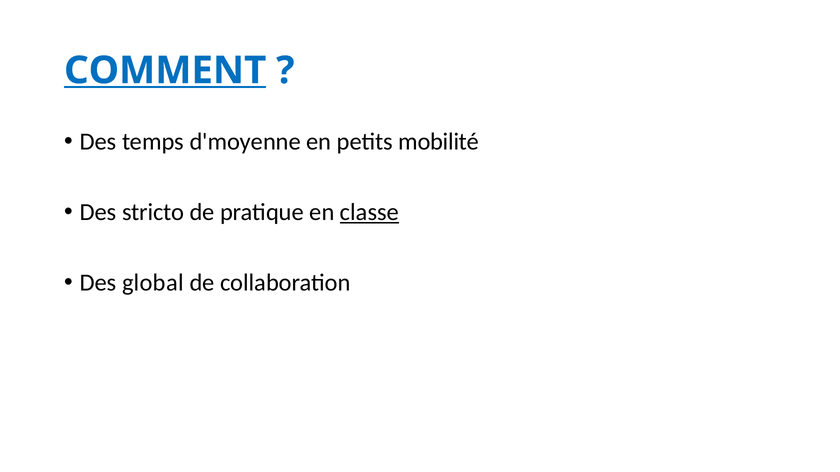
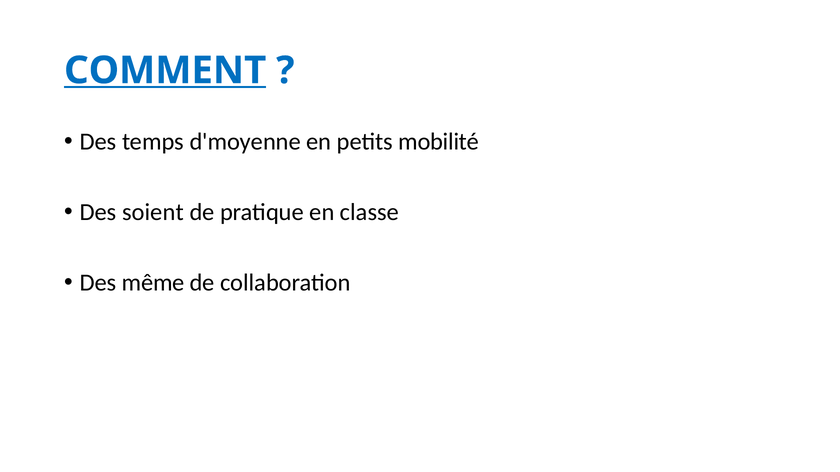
stricto: stricto -> soient (153, 212)
classe underline: present -> none (369, 212)
global: global -> même (153, 283)
